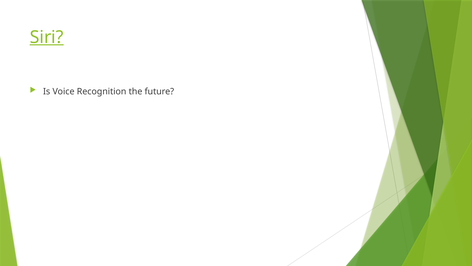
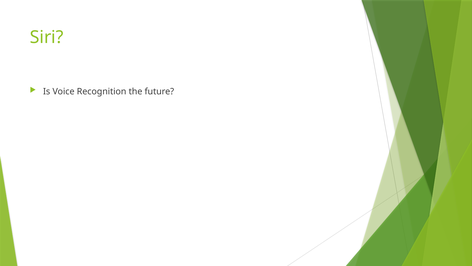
Siri underline: present -> none (47, 37)
